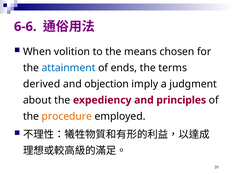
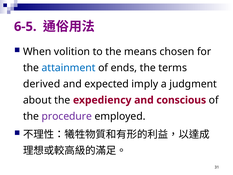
6-6: 6-6 -> 6-5 (25, 27)
objection: objection -> expected (107, 84)
principles: principles -> conscious (181, 100)
procedure colour: orange -> purple (67, 116)
